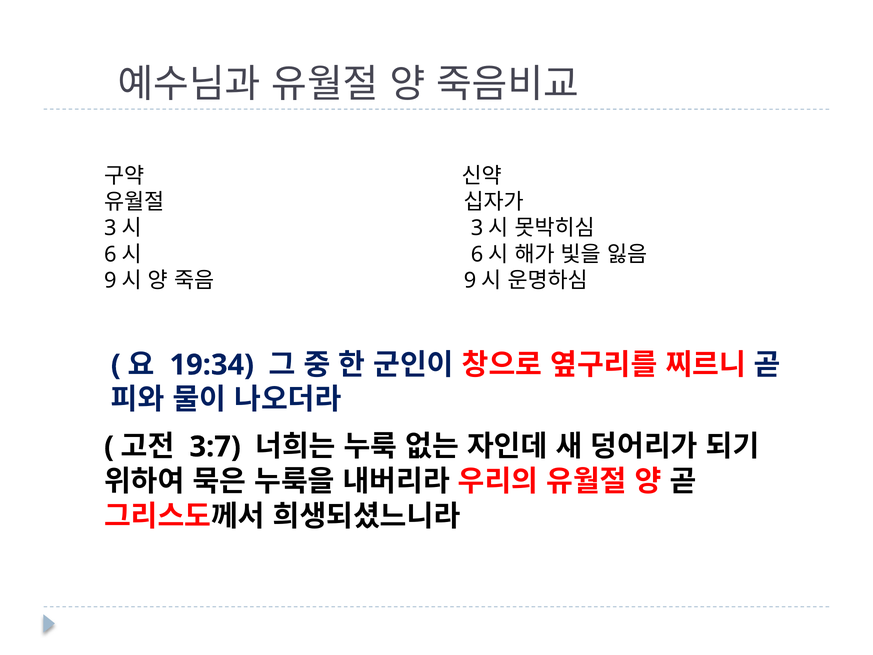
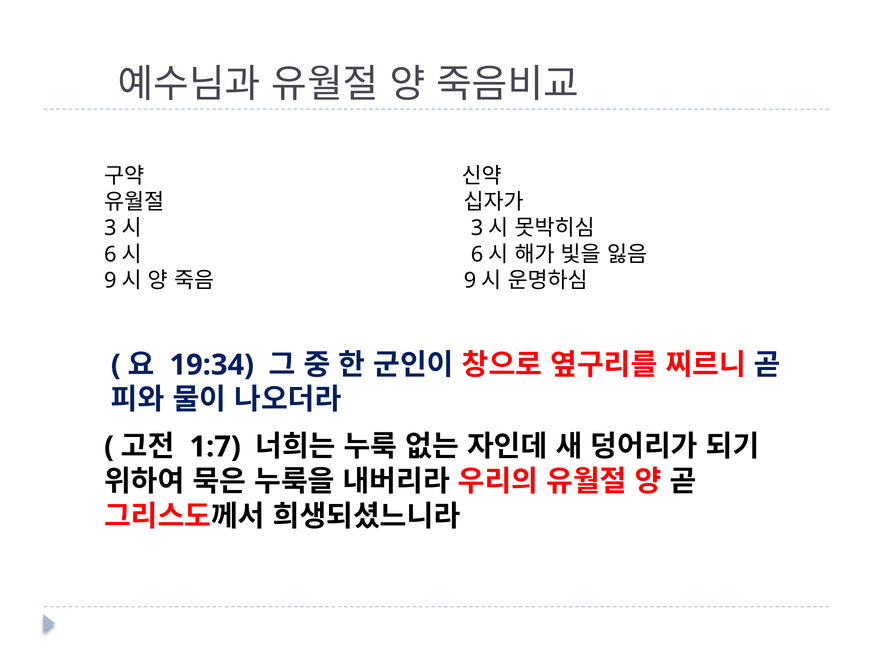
3:7: 3:7 -> 1:7 (215, 447)
